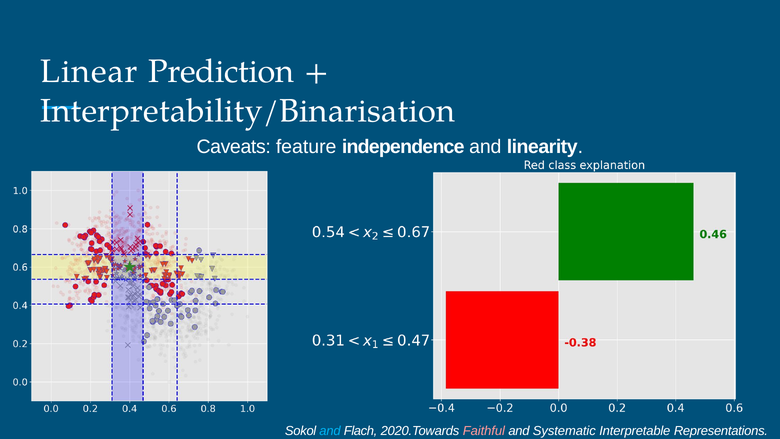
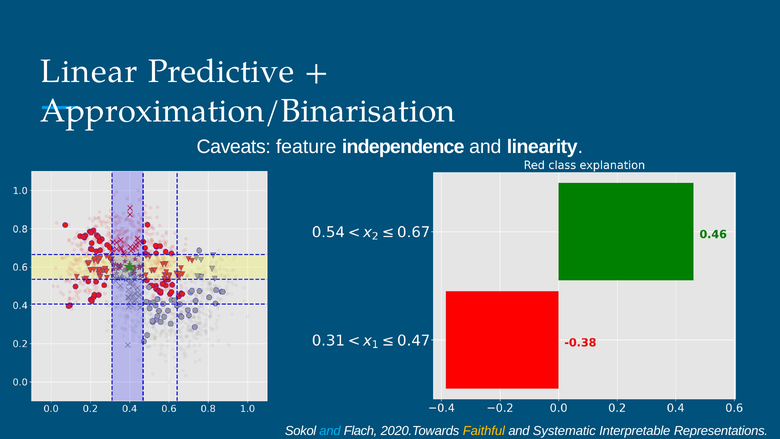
Prediction: Prediction -> Predictive (221, 72)
Interpretability/Binarisation: Interpretability/Binarisation -> Approximation/Binarisation (248, 111)
Faithful colour: pink -> yellow (484, 431)
